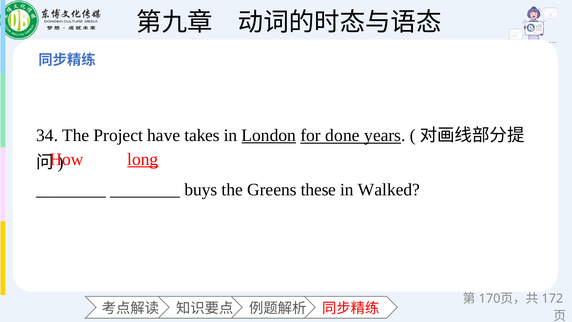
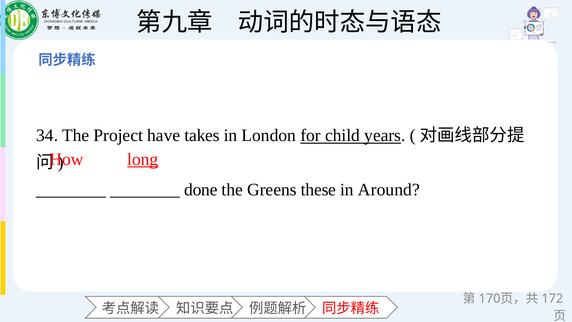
London underline: present -> none (269, 135)
done: done -> child (343, 135)
buys: buys -> done (201, 190)
Walked: Walked -> Around (389, 190)
